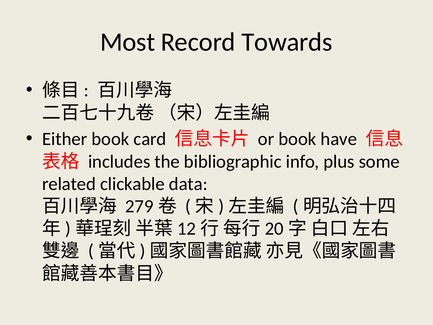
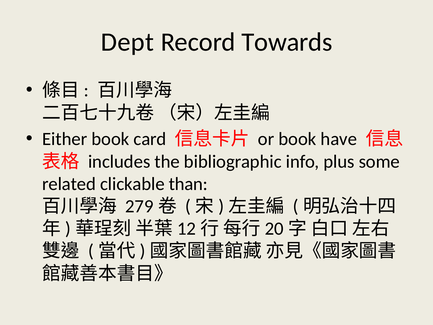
Most: Most -> Dept (127, 42)
data: data -> than (188, 184)
